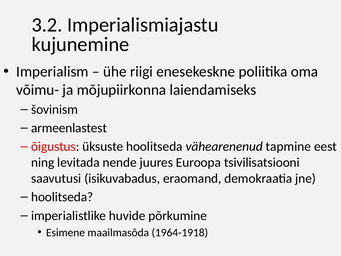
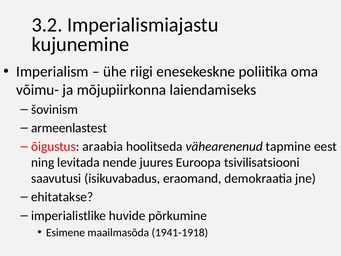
üksuste: üksuste -> araabia (103, 146)
hoolitseda: hoolitseda -> ehitatakse (62, 197)
1964-1918: 1964-1918 -> 1941-1918 (180, 232)
